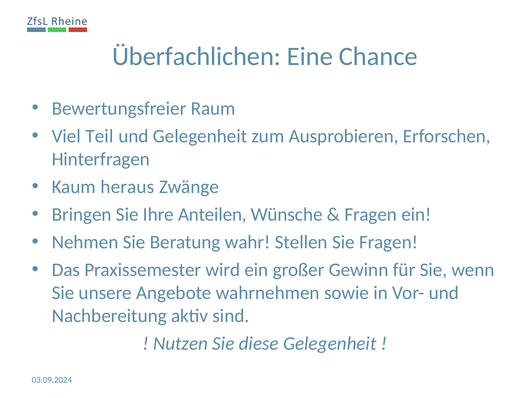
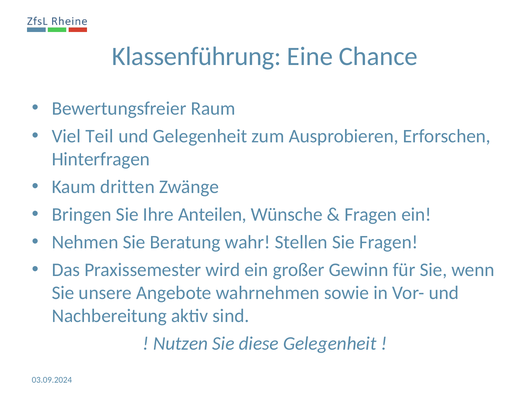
Überfachlichen: Überfachlichen -> Klassenführung (197, 56)
heraus: heraus -> dritten (127, 187)
